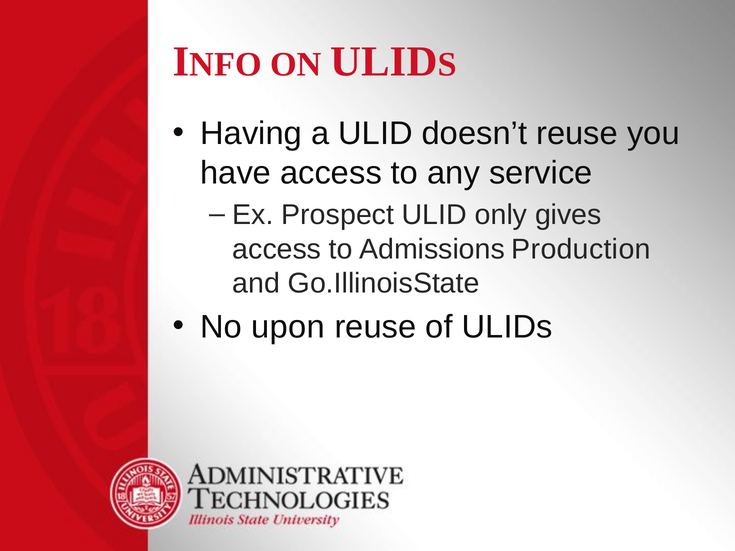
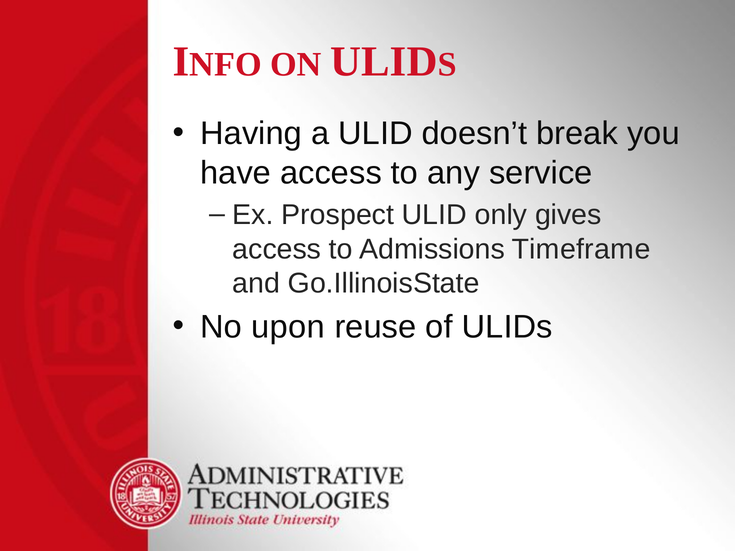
doesn’t reuse: reuse -> break (577, 134)
Production: Production -> Timeframe (581, 249)
